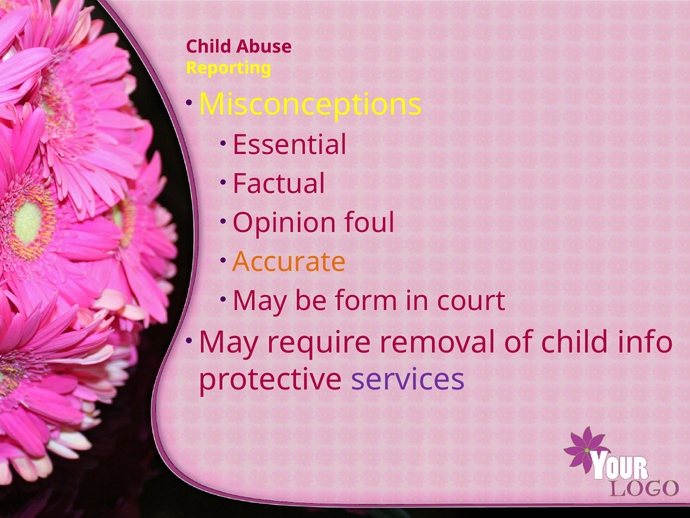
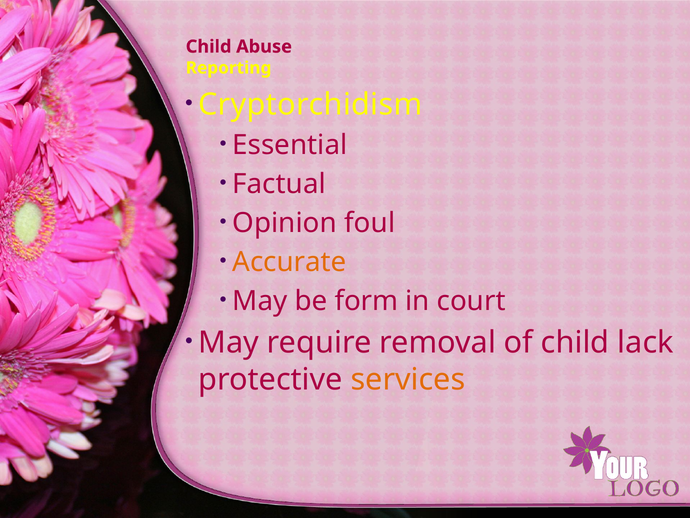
Misconceptions: Misconceptions -> Cryptorchidism (310, 105)
info: info -> lack (646, 342)
services colour: purple -> orange (408, 379)
